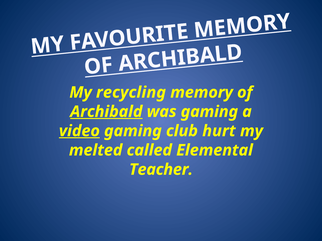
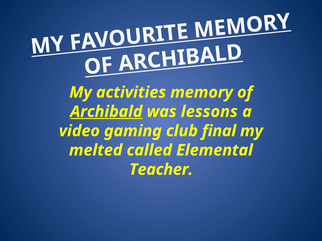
recycling: recycling -> activities (131, 93)
was gaming: gaming -> lessons (209, 112)
video underline: present -> none (79, 131)
hurt: hurt -> final (219, 131)
